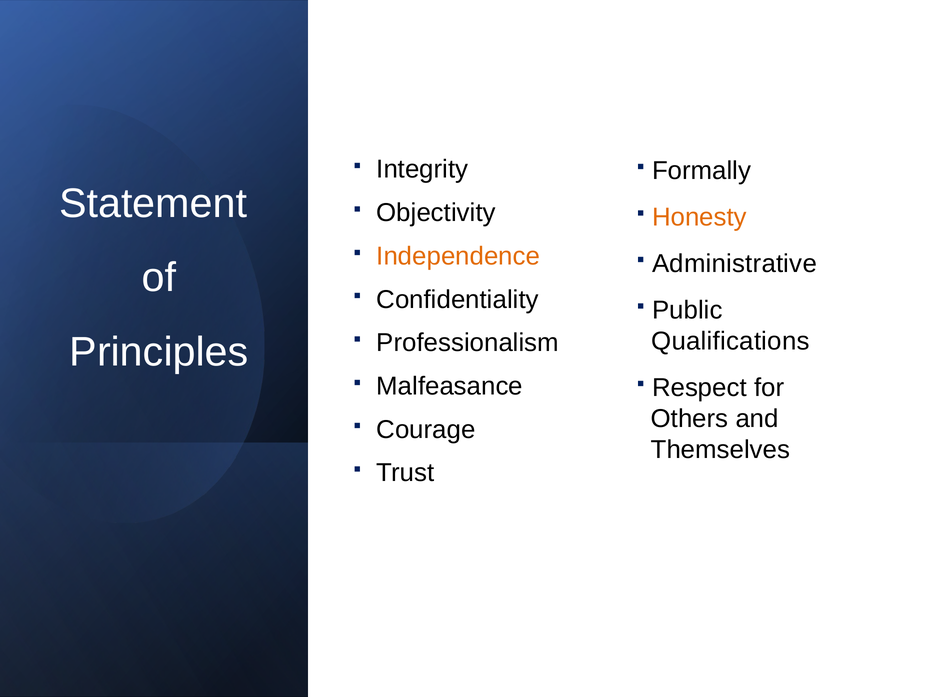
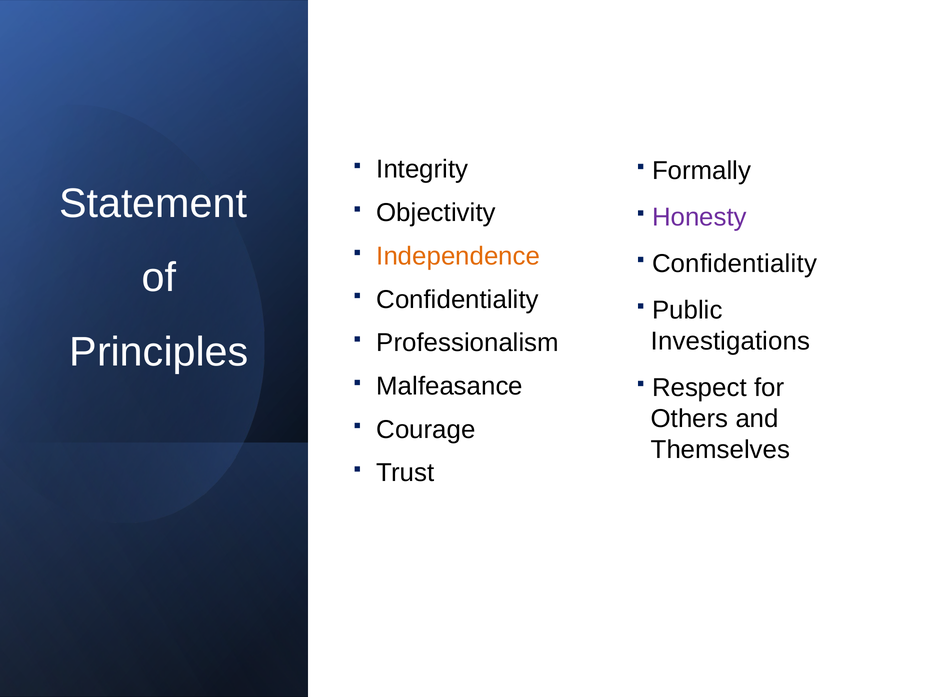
Honesty colour: orange -> purple (699, 217)
Administrative: Administrative -> Confidentiality (735, 264)
Qualifications: Qualifications -> Investigations (730, 341)
